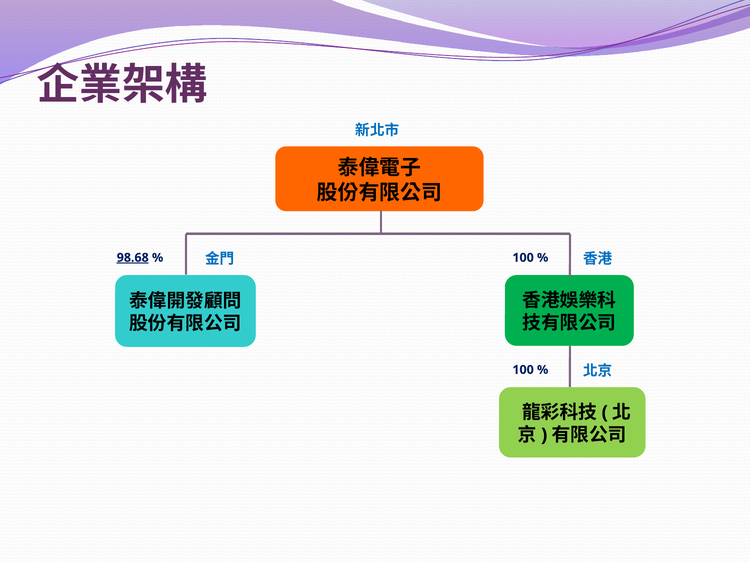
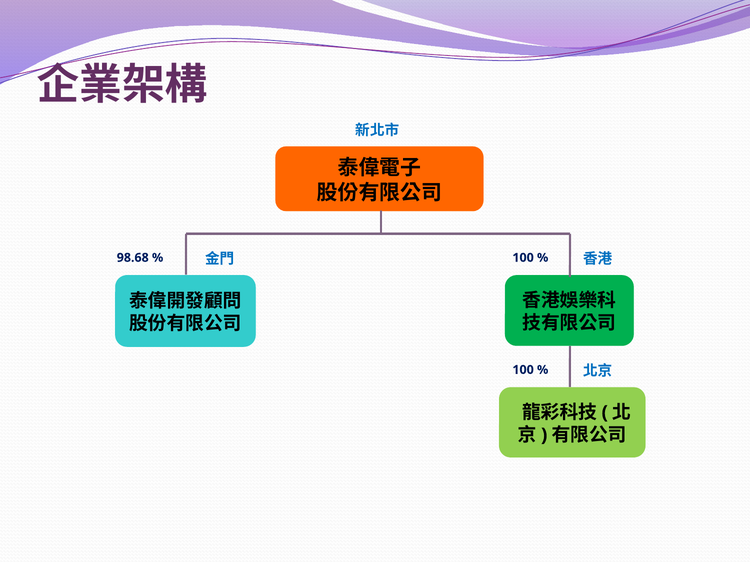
98.68 underline: present -> none (133, 258)
